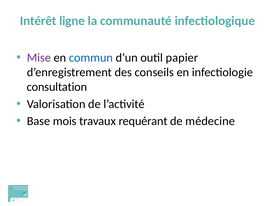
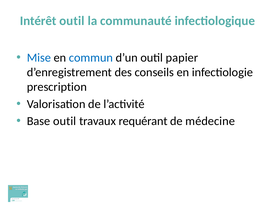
Intérêt ligne: ligne -> outil (72, 21)
Mise colour: purple -> blue (39, 58)
consultation: consultation -> prescription (57, 87)
Base mois: mois -> outil (65, 121)
